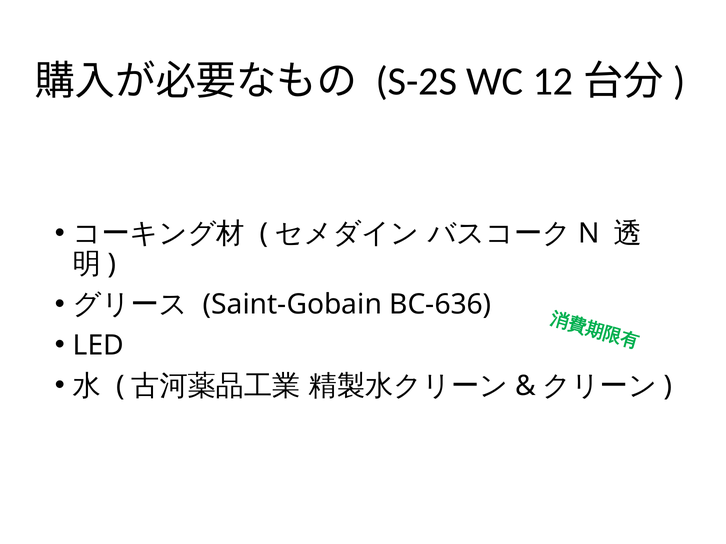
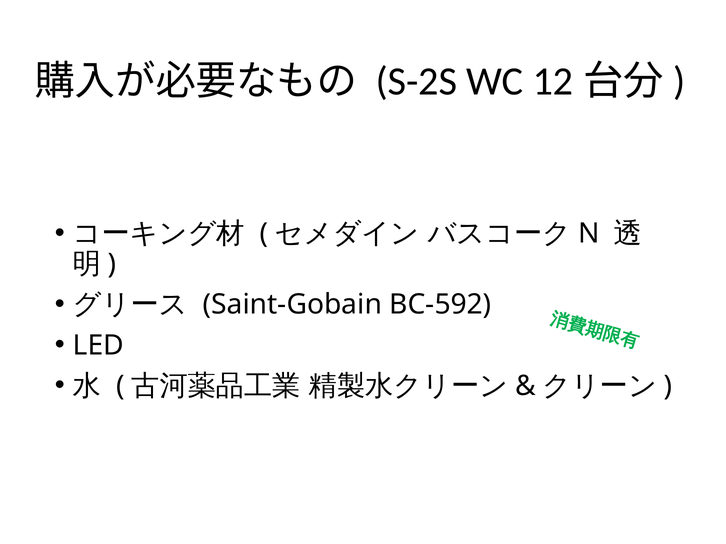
BC-636: BC-636 -> BC-592 (440, 305)
